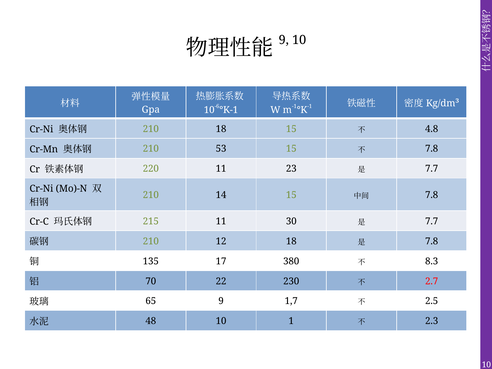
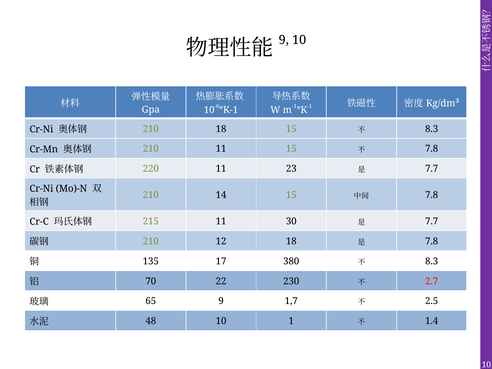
4.8: 4.8 -> 8.3 (432, 129)
210 53: 53 -> 11 (221, 149)
2.3: 2.3 -> 1.4 (432, 321)
